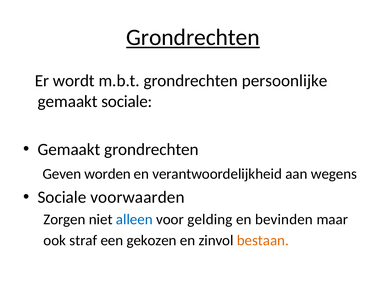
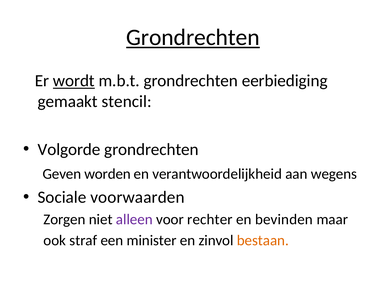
wordt underline: none -> present (74, 81)
persoonlijke: persoonlijke -> eerbiediging (285, 81)
gemaakt sociale: sociale -> stencil (127, 102)
Gemaakt: Gemaakt -> Volgorde (69, 150)
alleen colour: blue -> purple (134, 220)
gelding: gelding -> rechter (210, 220)
gekozen: gekozen -> minister (152, 241)
